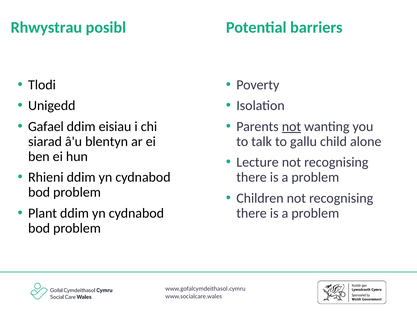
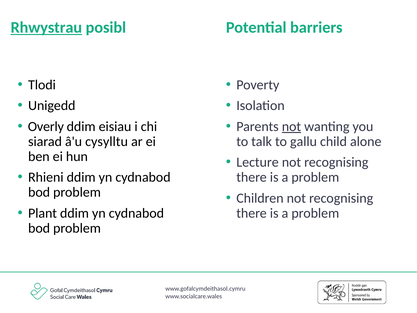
Rhwystrau underline: none -> present (46, 27)
Gafael: Gafael -> Overly (46, 126)
blentyn: blentyn -> cysylltu (107, 141)
